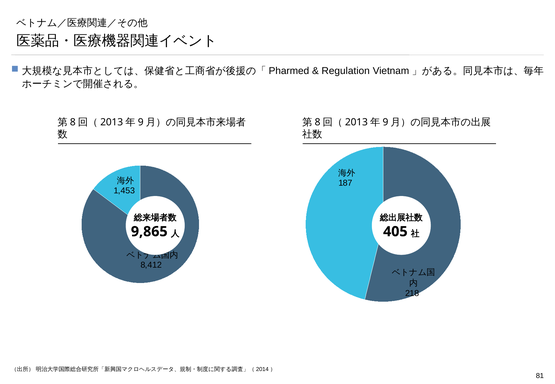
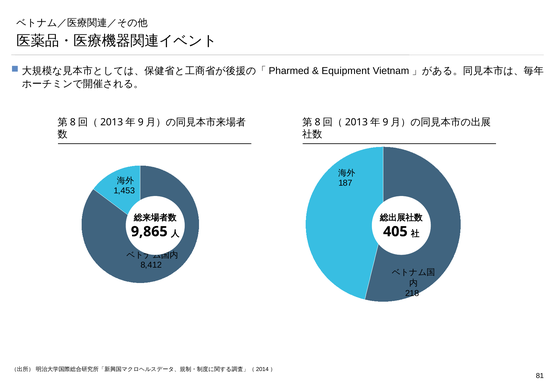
Regulation: Regulation -> Equipment (346, 71)
